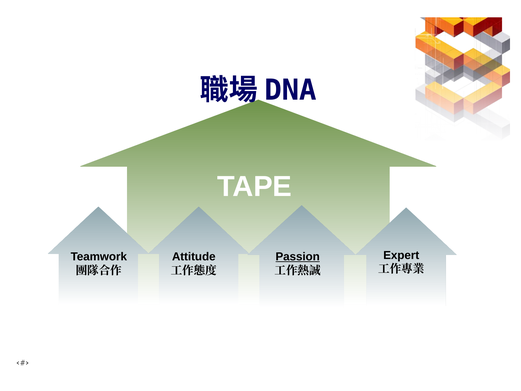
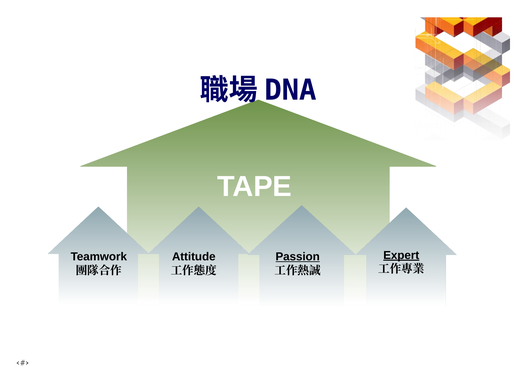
Expert underline: none -> present (401, 255)
